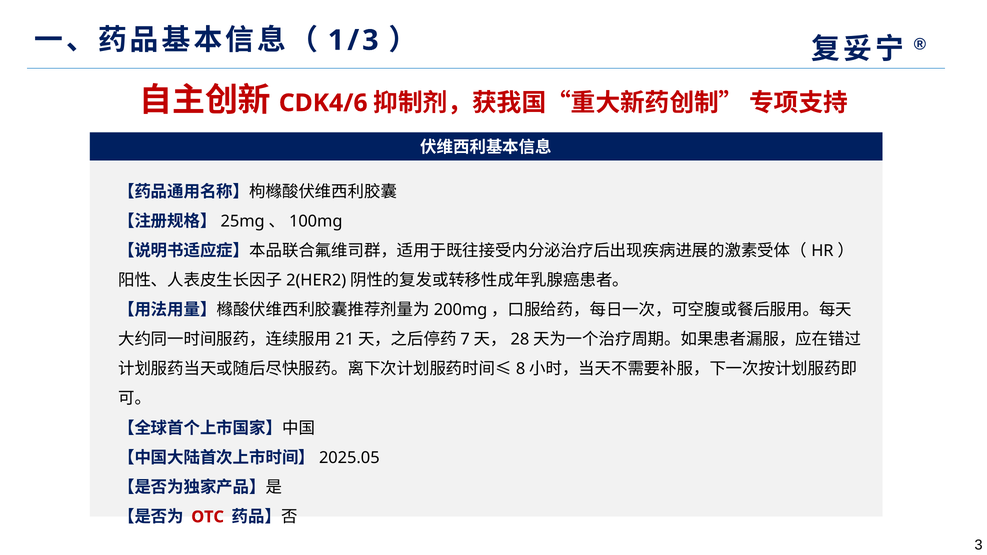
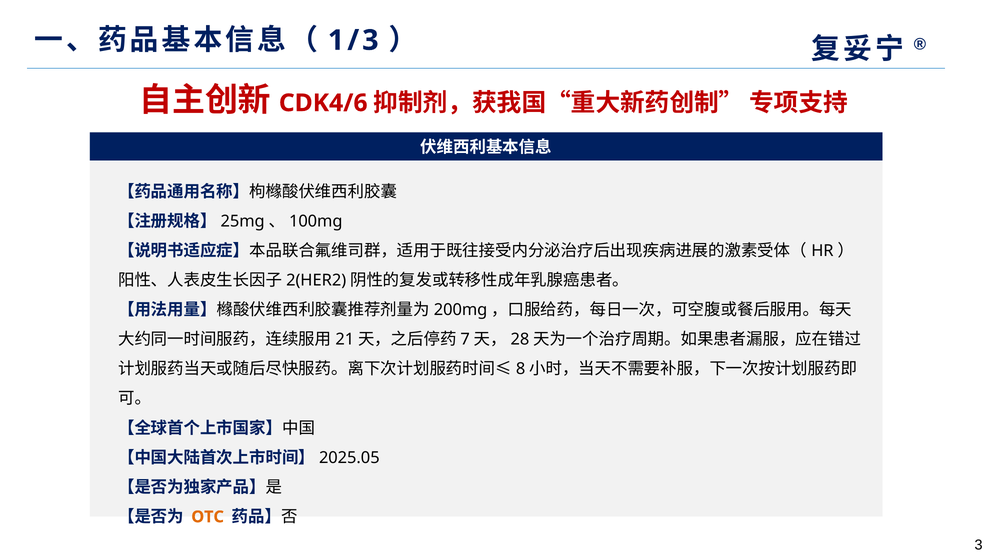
OTC colour: red -> orange (208, 517)
